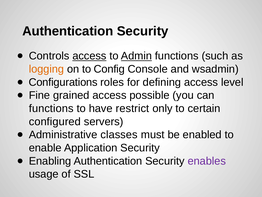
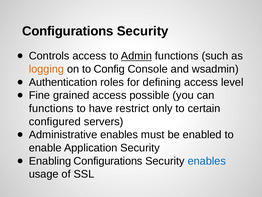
Authentication: Authentication -> Configurations (68, 31)
access underline: present -> none (89, 56)
Configurations: Configurations -> Authentication (63, 82)
Administrative classes: classes -> enables (119, 134)
Enabling Authentication: Authentication -> Configurations (108, 161)
enables colour: purple -> blue (207, 161)
